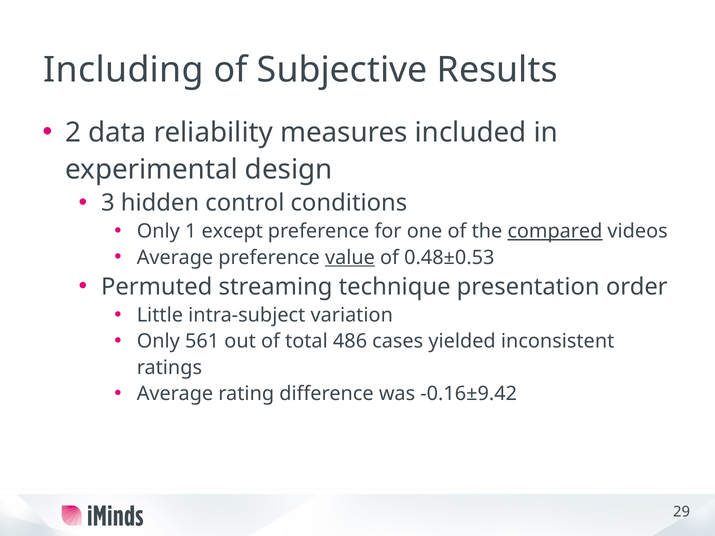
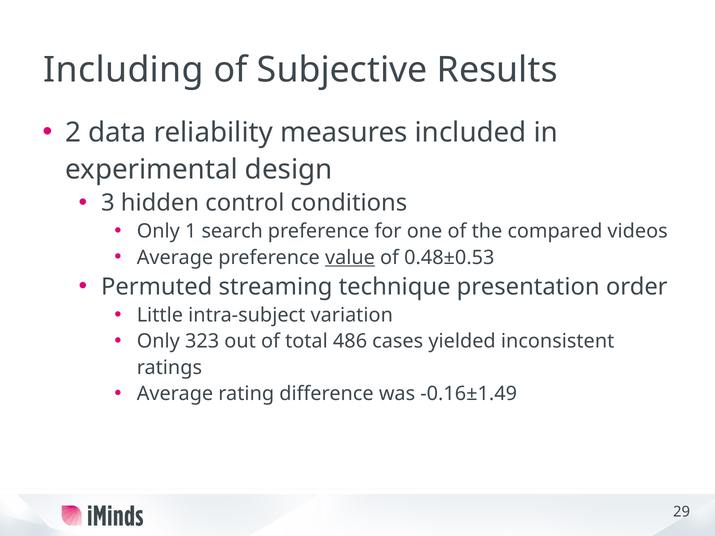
except: except -> search (232, 231)
compared underline: present -> none (555, 231)
561: 561 -> 323 (202, 341)
-0.16±9.42: -0.16±9.42 -> -0.16±1.49 (469, 394)
